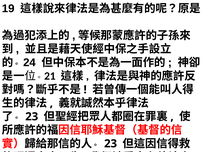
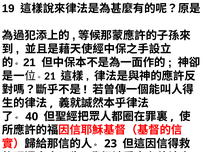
24: 24 -> 21 (29, 63)
23: 23 -> 40 (32, 117)
